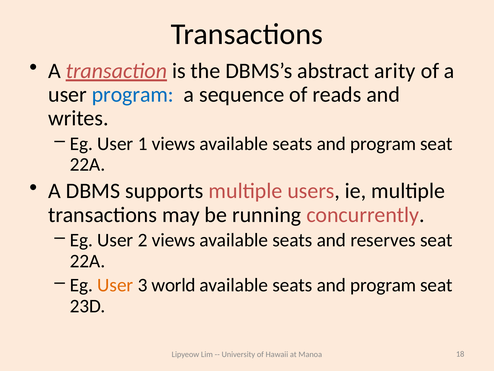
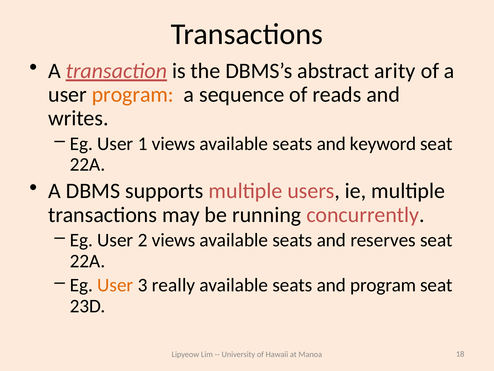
program colour: blue -> orange (133, 94)
program: program -> keyword (383, 144)
world: world -> really (173, 285)
